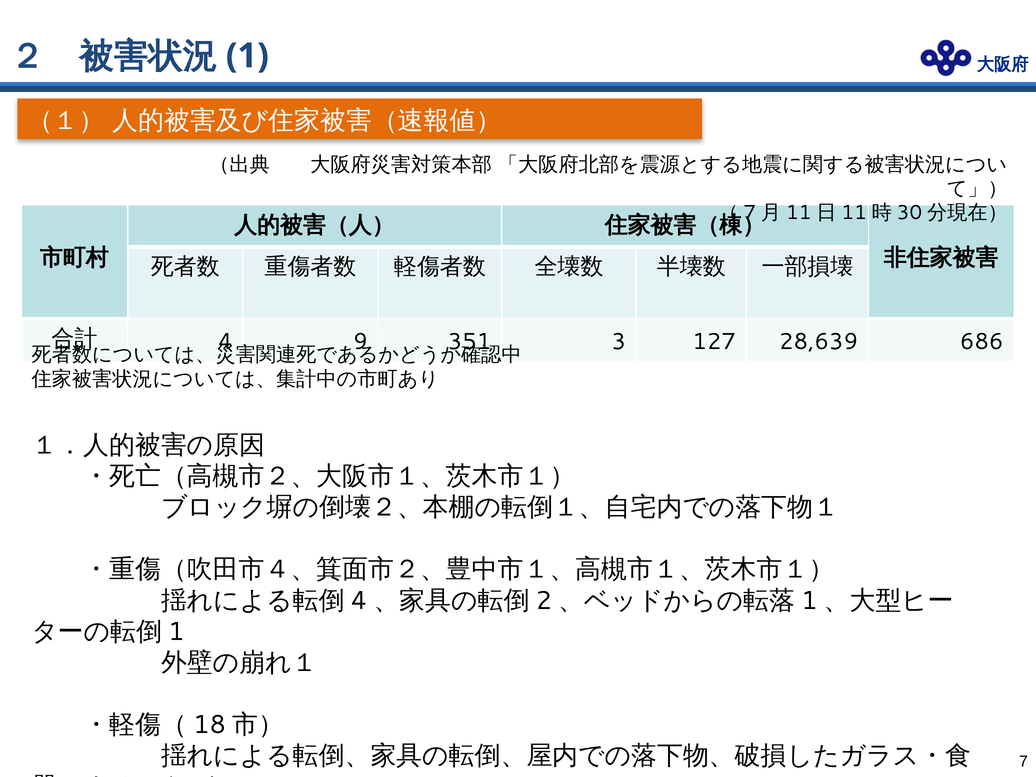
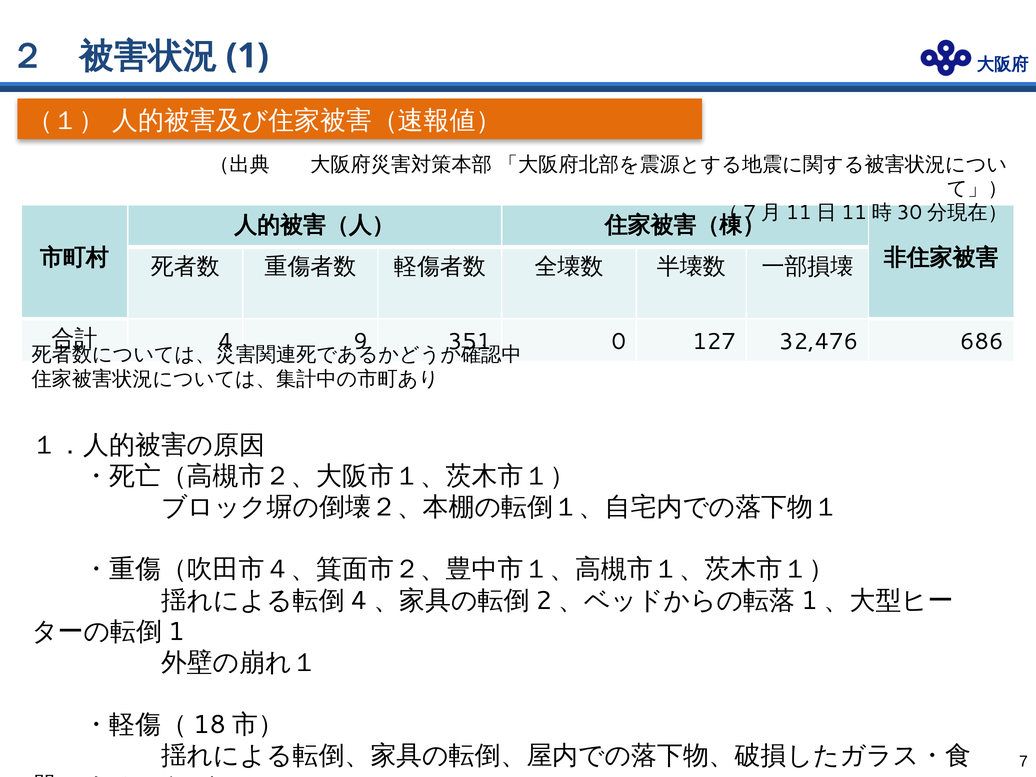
3: 3 -> 0 (619, 341)
28,639: 28,639 -> 32,476 (819, 341)
